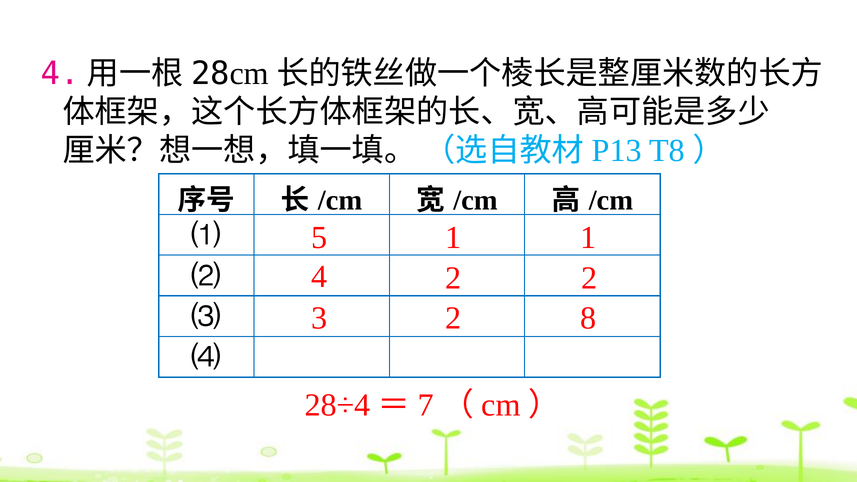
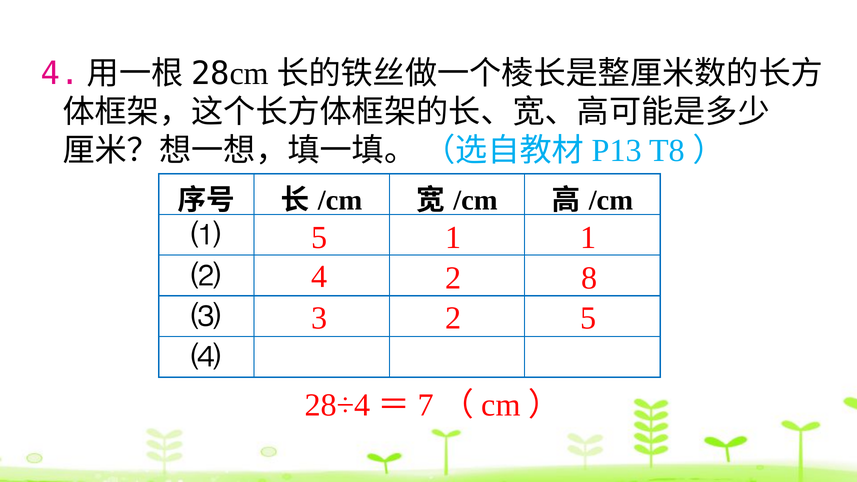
2 2: 2 -> 8 (590, 278)
2 8: 8 -> 5 (588, 318)
